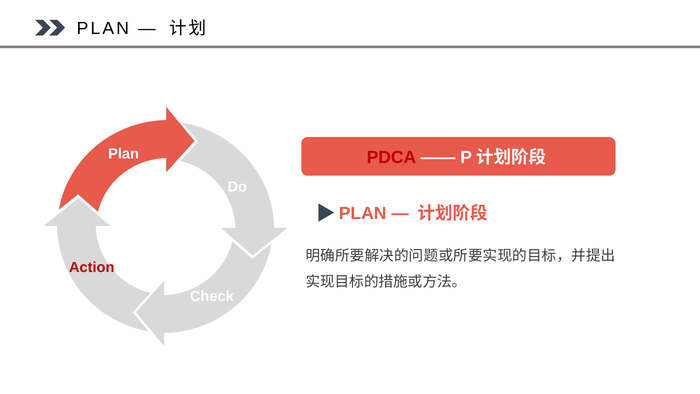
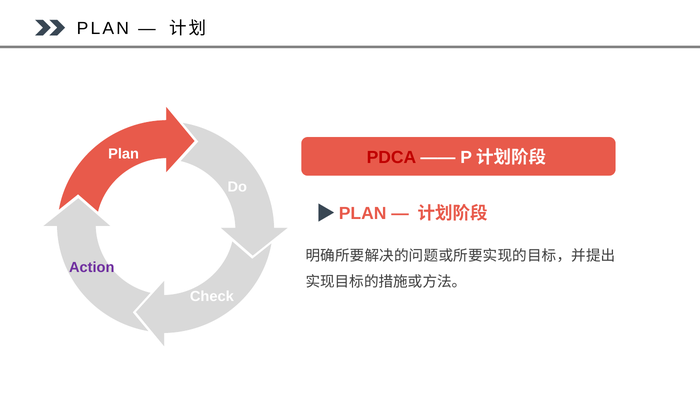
Action colour: red -> purple (92, 267)
